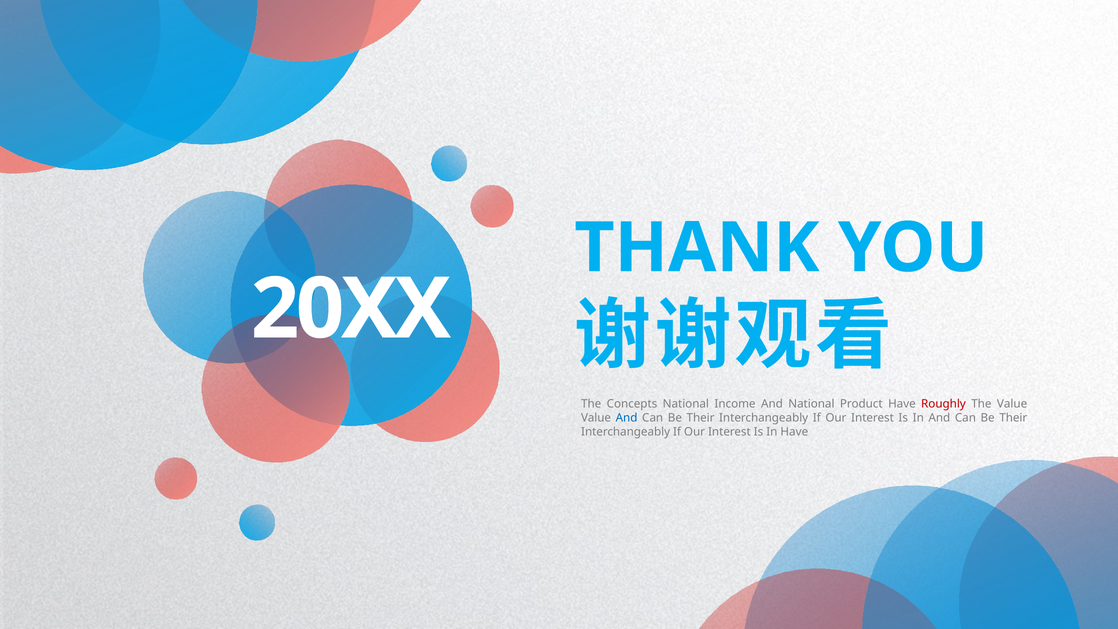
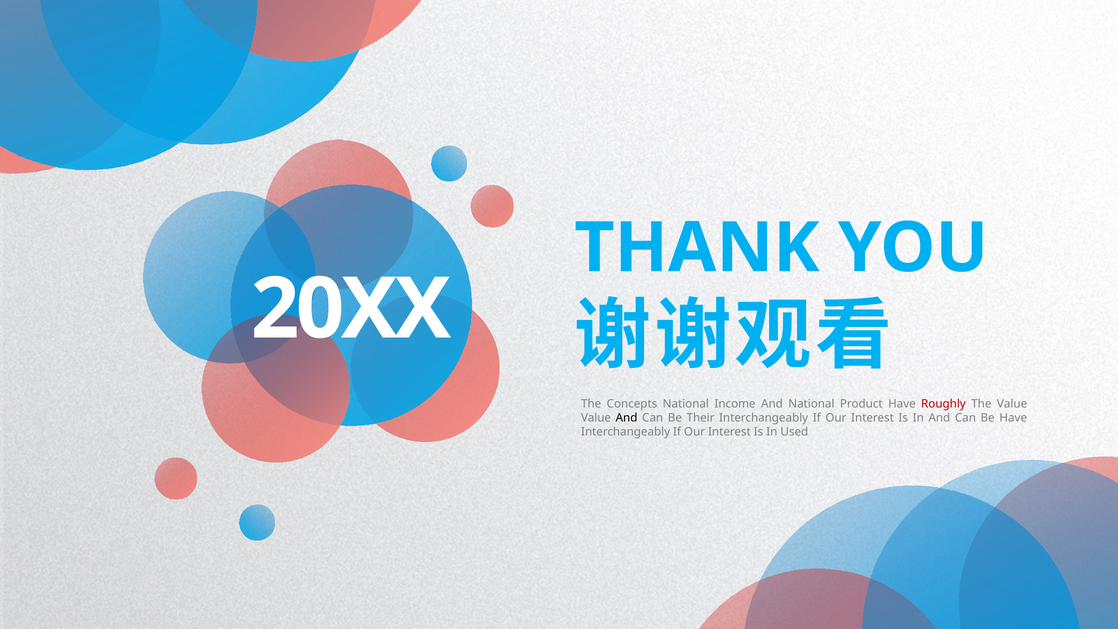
And colour: blue -> black (627, 418)
Their: Their -> Have (1013, 418)
In Have: Have -> Used (794, 432)
